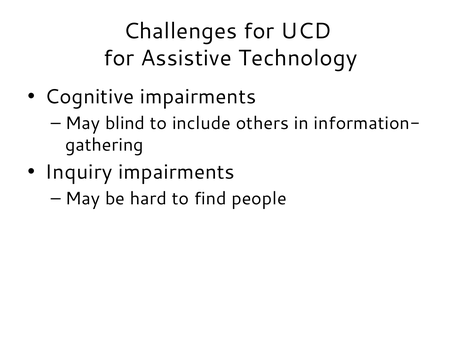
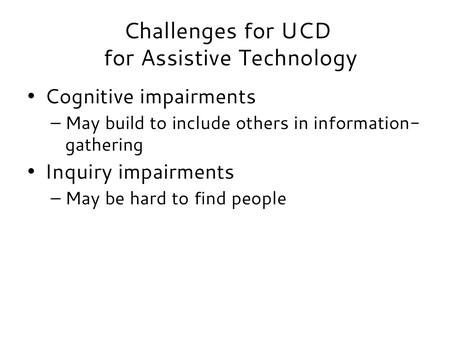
blind: blind -> build (125, 123)
